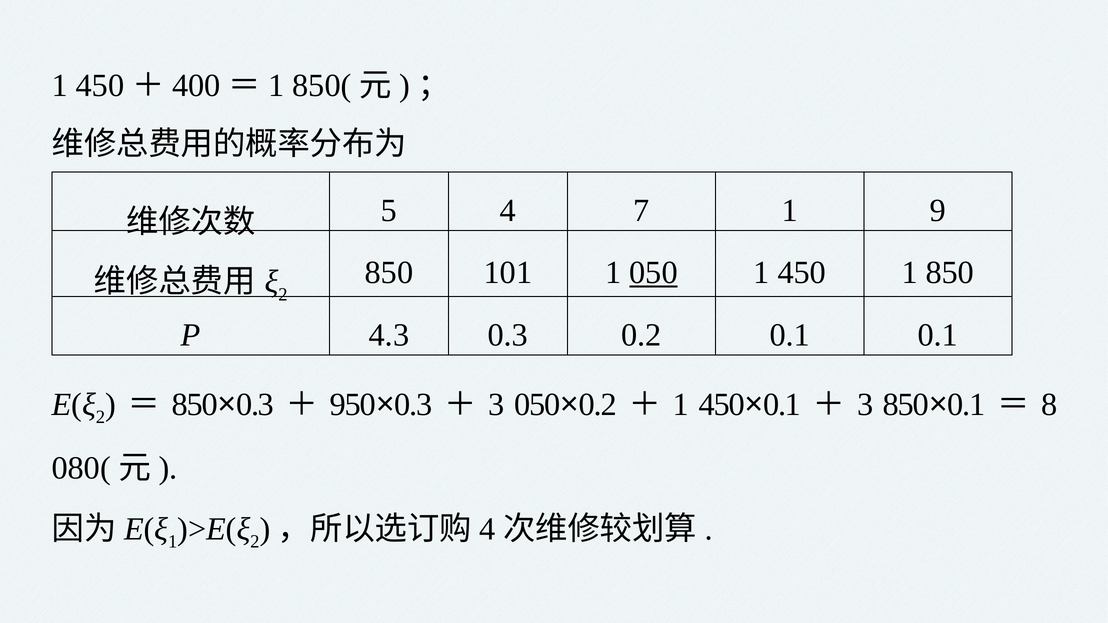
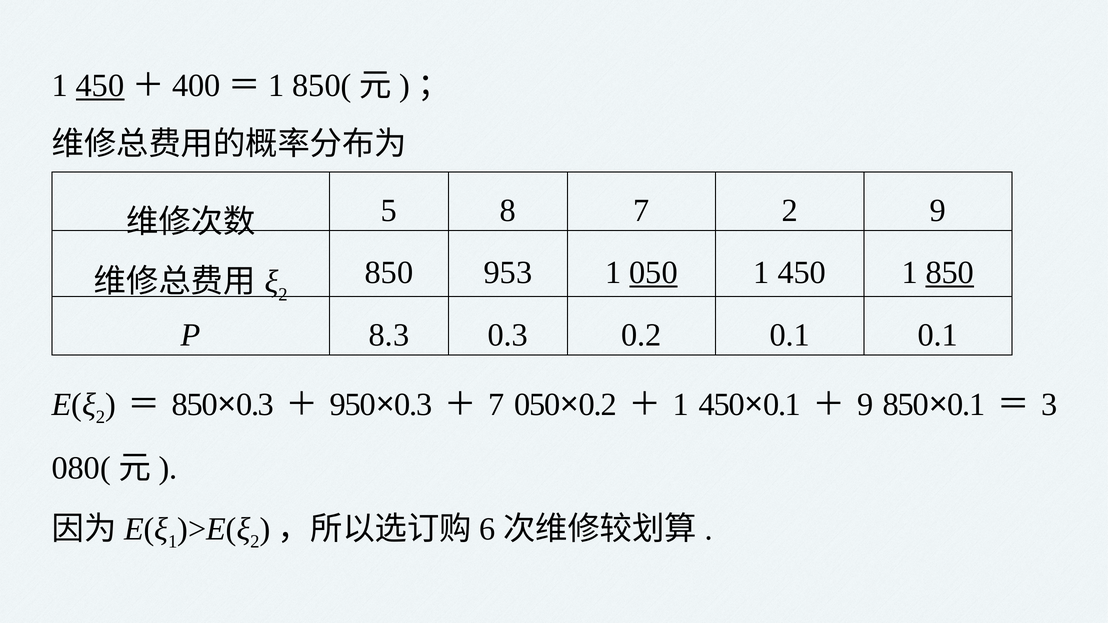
450 underline: none -> present (100, 86)
5 4: 4 -> 8 (508, 211)
7 1: 1 -> 2 (790, 211)
101: 101 -> 953 (508, 273)
850 underline: none -> present (950, 273)
4.3: 4.3 -> 8.3 (389, 335)
3: 3 -> 7 (496, 405)
3: 3 -> 9 (865, 405)
8: 8 -> 3 (1049, 405)
4: 4 -> 6 (487, 529)
